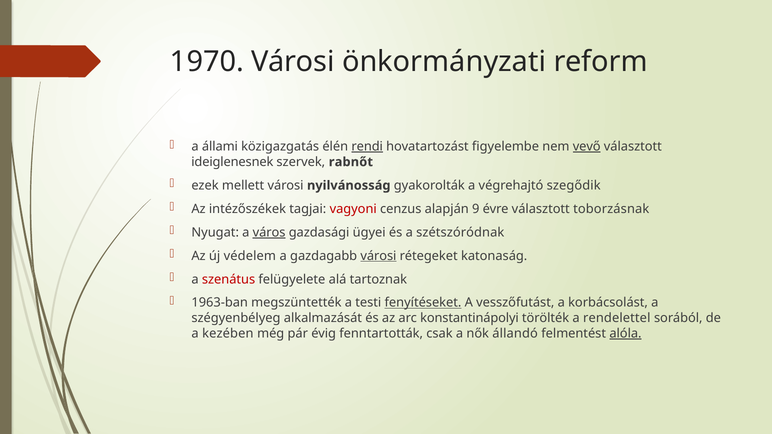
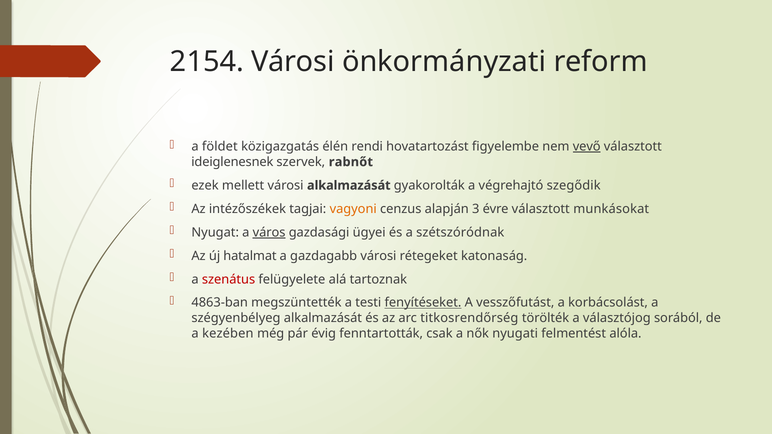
1970: 1970 -> 2154 (207, 62)
állami: állami -> földet (220, 147)
rendi underline: present -> none (367, 147)
városi nyilvánosság: nyilvánosság -> alkalmazását (349, 186)
vagyoni colour: red -> orange (353, 209)
9: 9 -> 3 (476, 209)
toborzásnak: toborzásnak -> munkásokat (611, 209)
védelem: védelem -> hatalmat (250, 256)
városi underline: present -> none (378, 256)
1963-ban: 1963-ban -> 4863-ban (220, 303)
konstantinápolyi: konstantinápolyi -> titkosrendőrség (469, 318)
rendelettel: rendelettel -> választójog (617, 318)
állandó: állandó -> nyugati (515, 334)
alóla underline: present -> none (625, 334)
